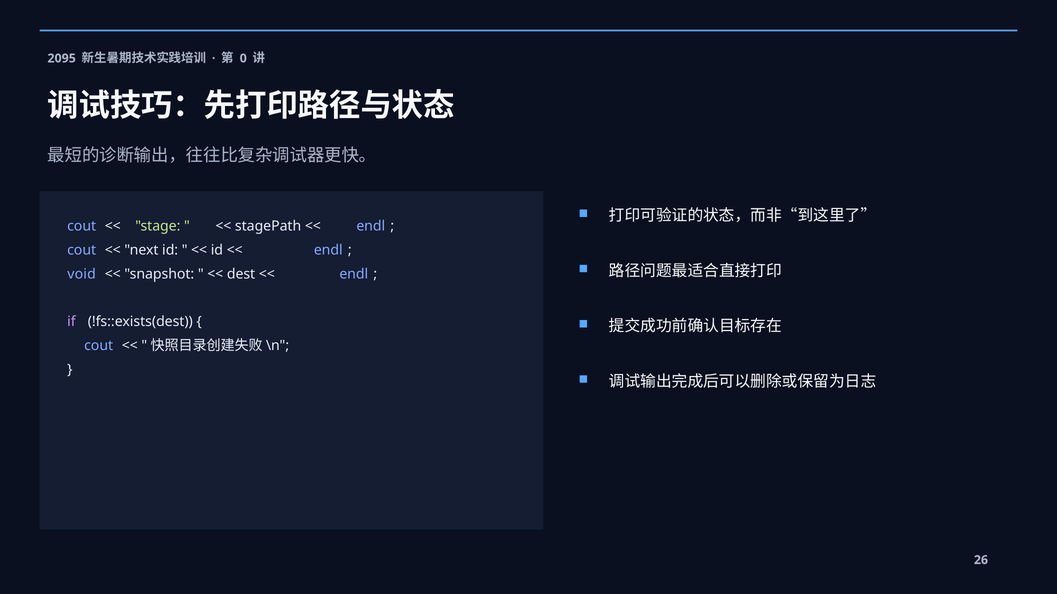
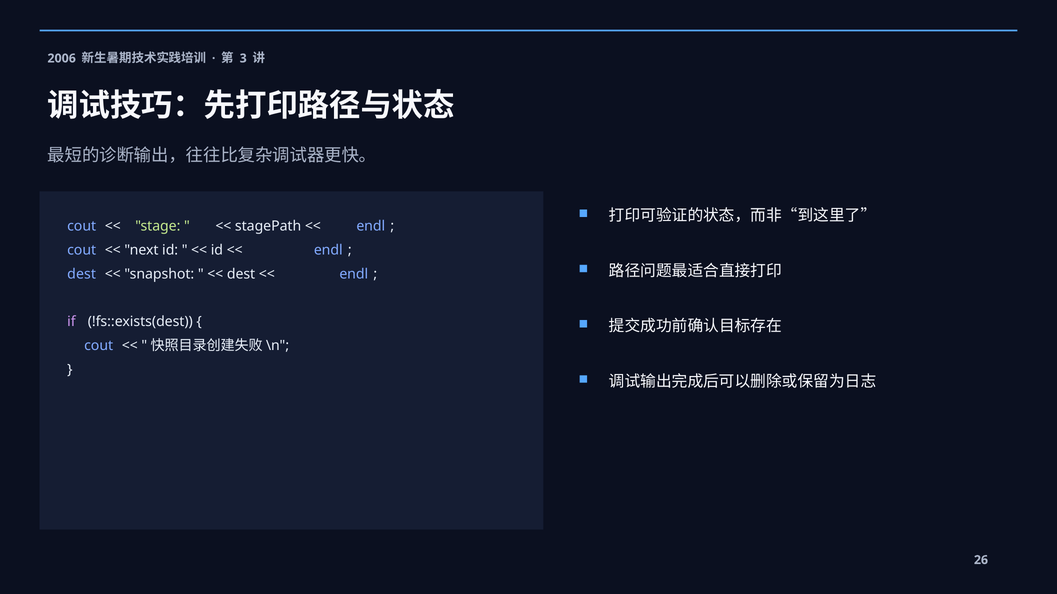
2095: 2095 -> 2006 (62, 58)
0: 0 -> 3 (243, 58)
void: void -> dest (82, 274)
